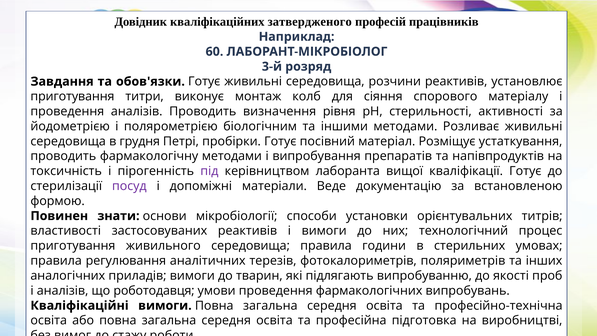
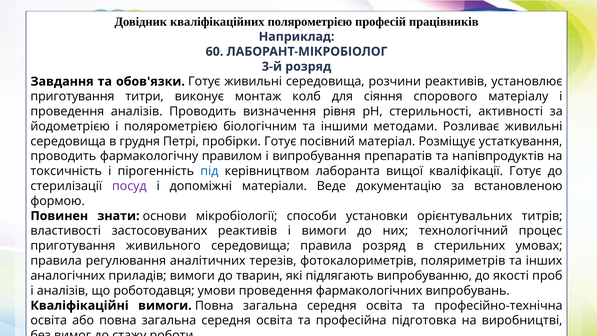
кваліфікаційних затвердженого: затвердженого -> полярометрією (310, 22)
фармакологічну методами: методами -> правилом (232, 156)
під colour: purple -> blue (209, 171)
правила години: години -> розряд (384, 246)
